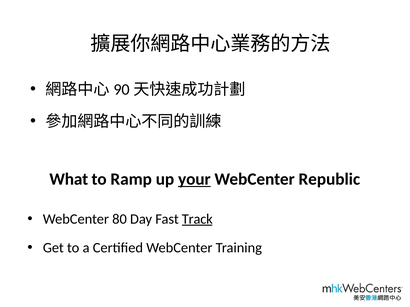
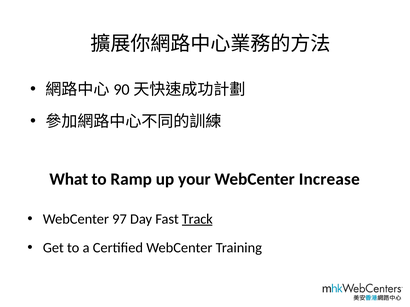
your underline: present -> none (194, 179)
Republic: Republic -> Increase (329, 179)
80: 80 -> 97 (120, 219)
